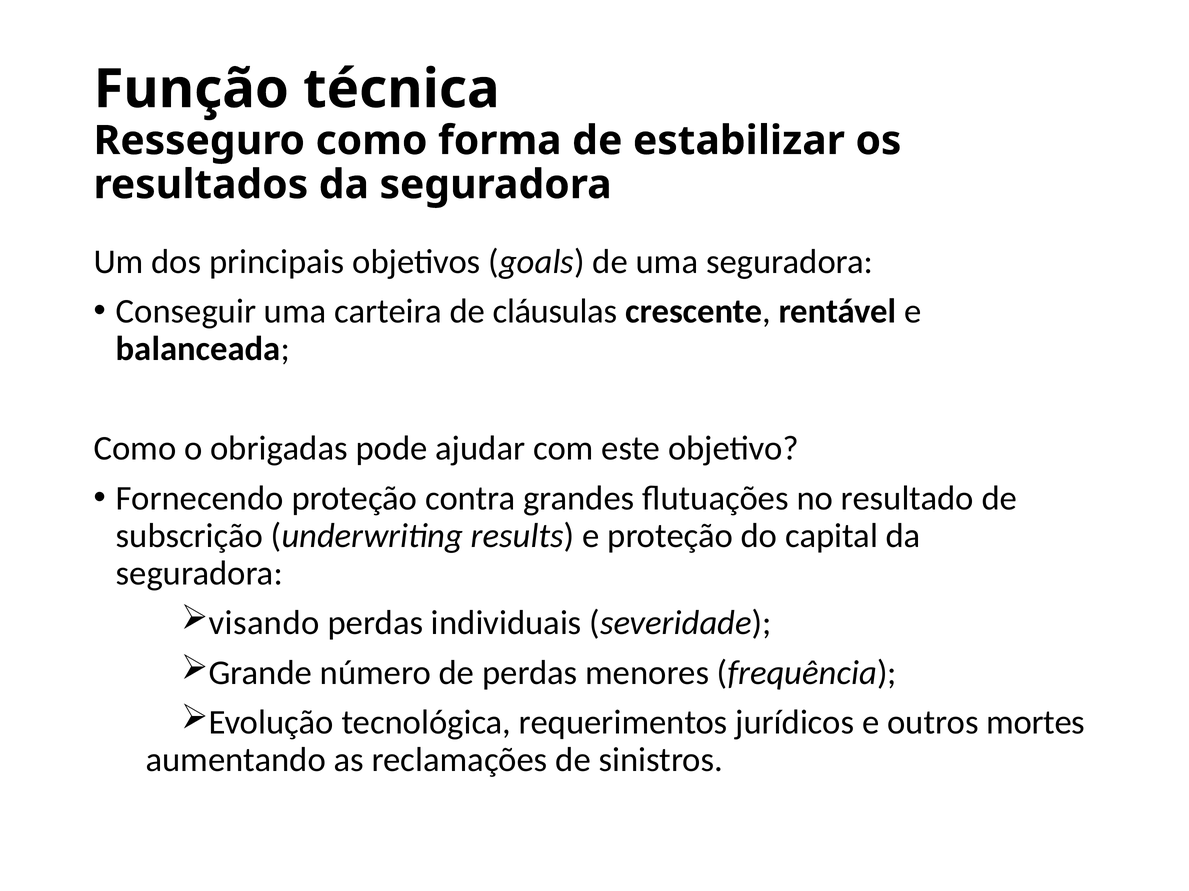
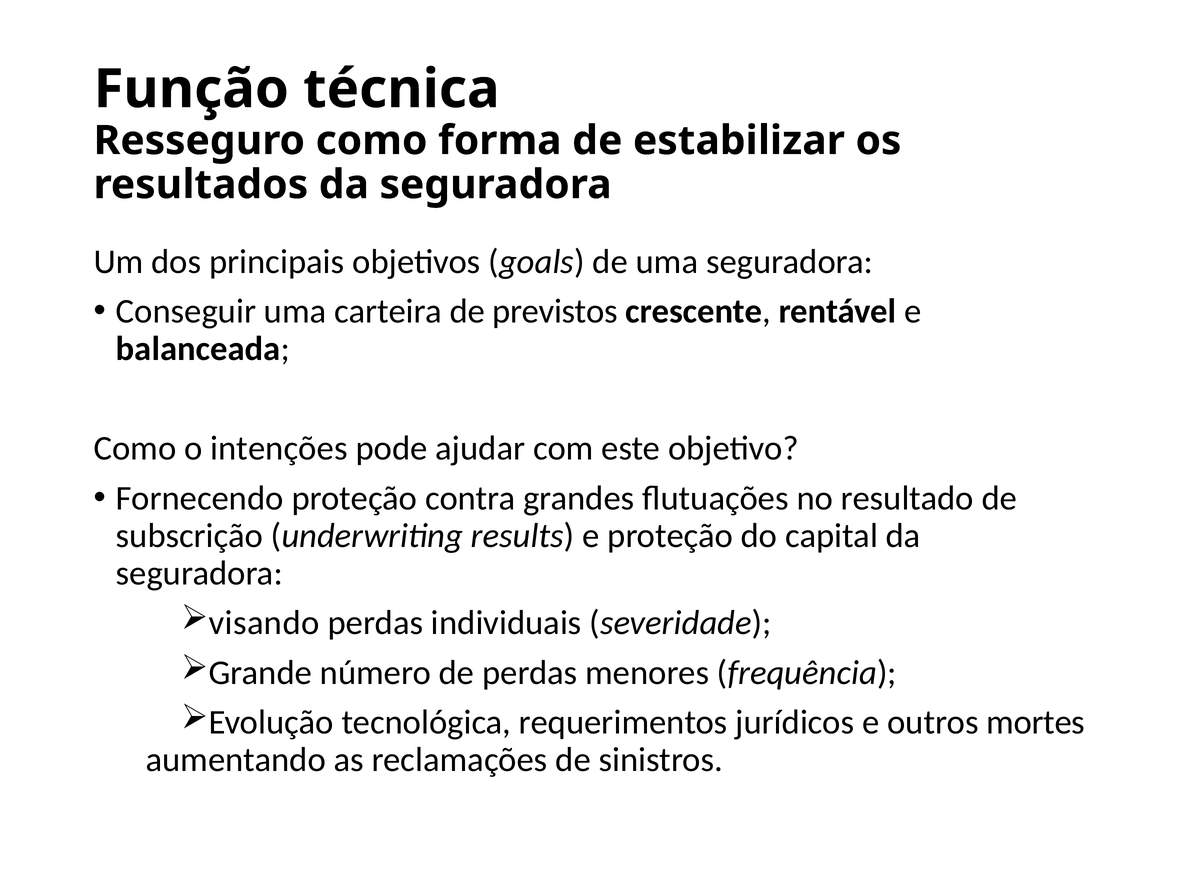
cláusulas: cláusulas -> previstos (555, 312)
obrigadas: obrigadas -> intenções (279, 449)
